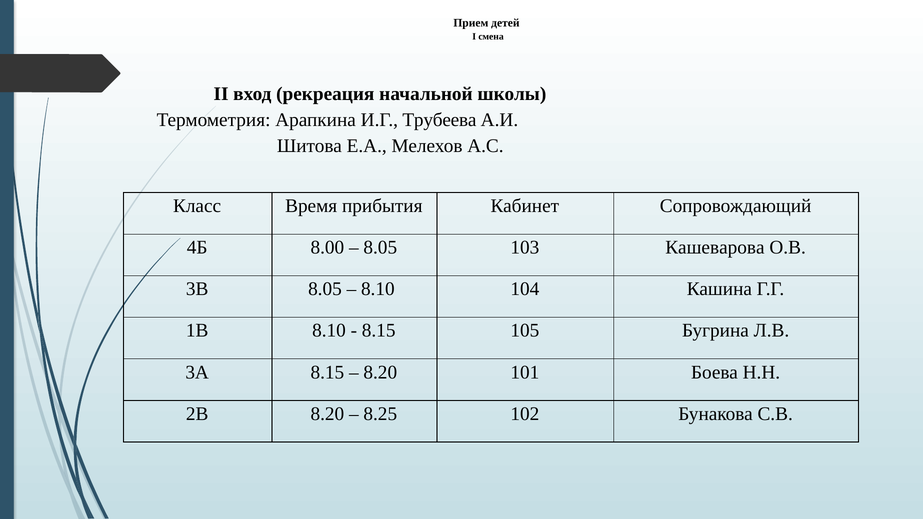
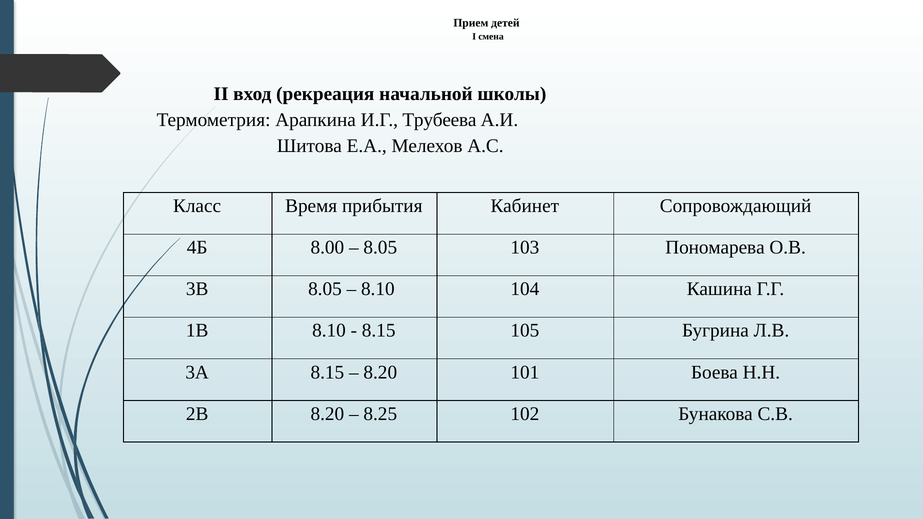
Кашеварова: Кашеварова -> Пономарева (715, 248)
